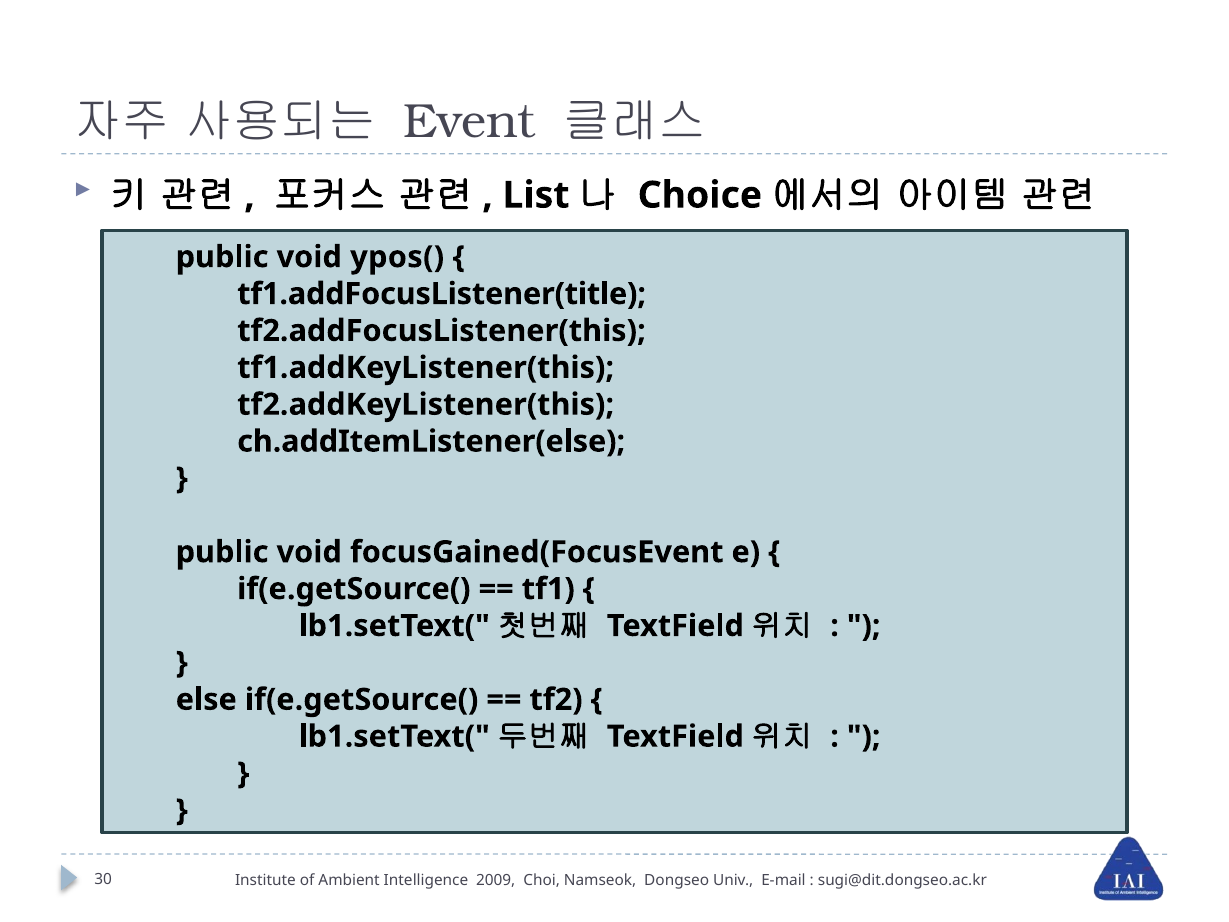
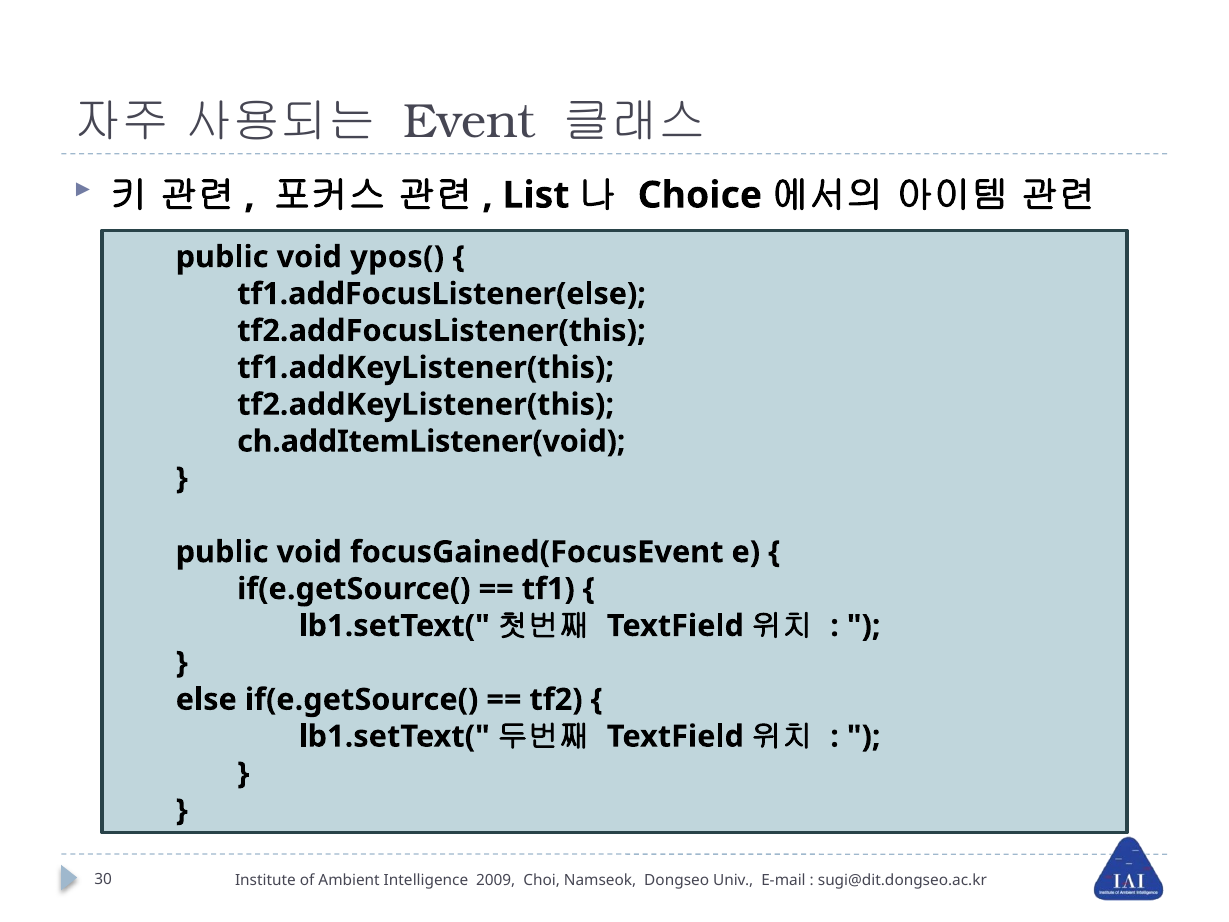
tf1.addFocusListener(title: tf1.addFocusListener(title -> tf1.addFocusListener(else (442, 294)
ch.addItemListener(else: ch.addItemListener(else -> ch.addItemListener(void (431, 441)
